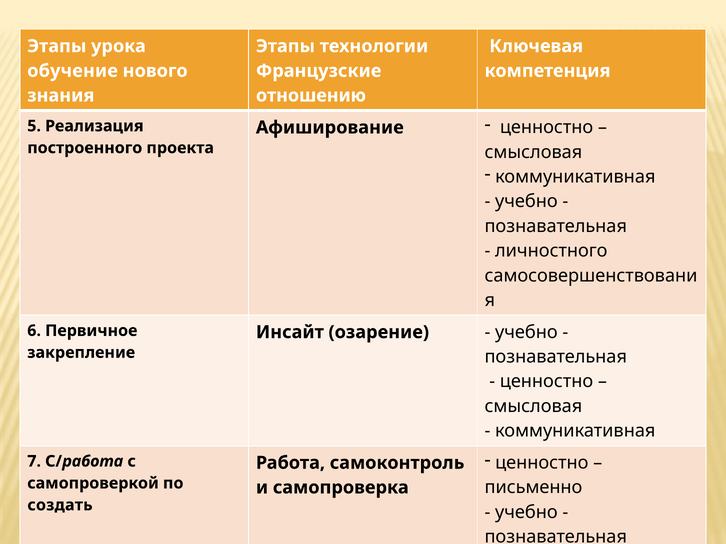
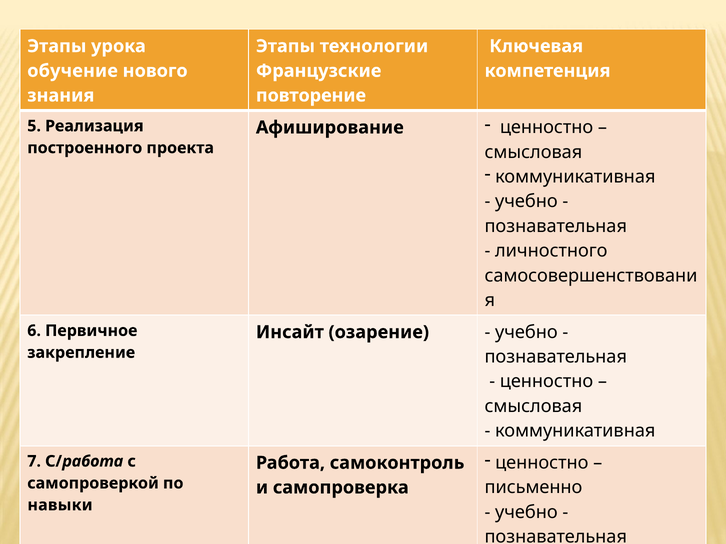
отношению: отношению -> повторение (311, 96)
создать: создать -> навыки (60, 506)
